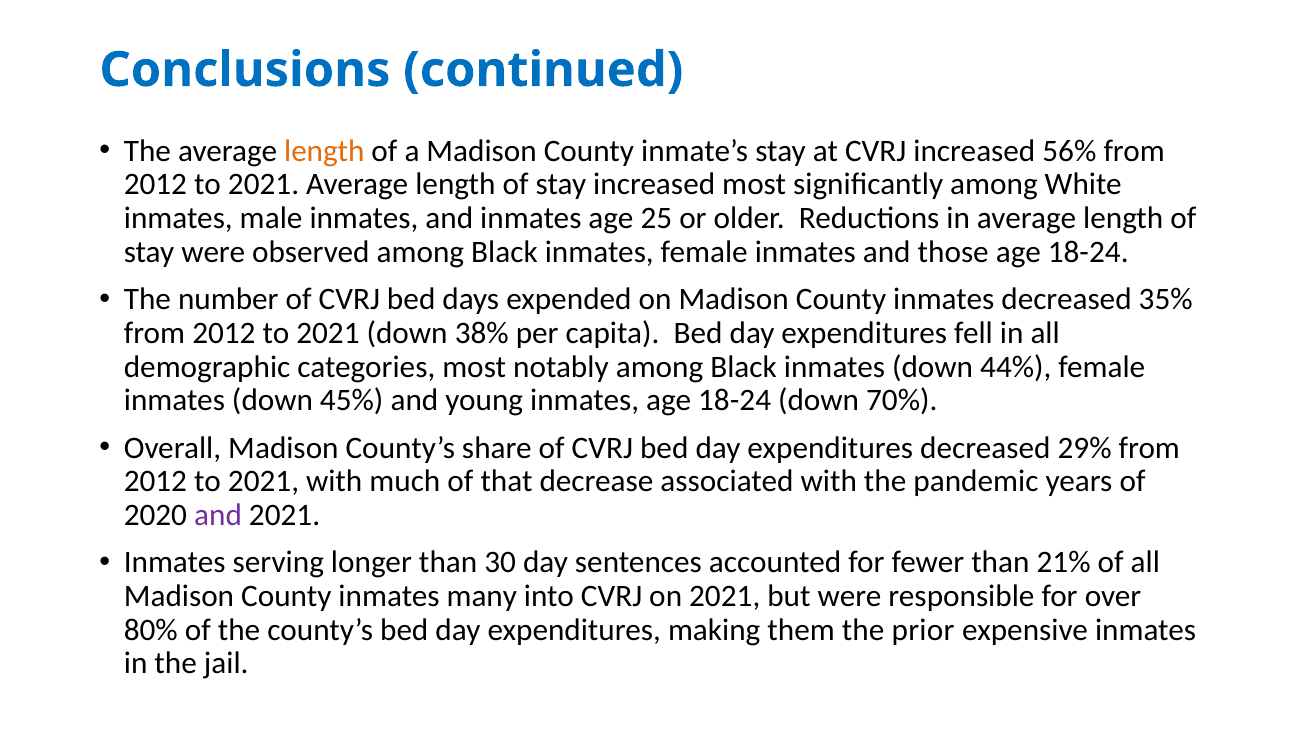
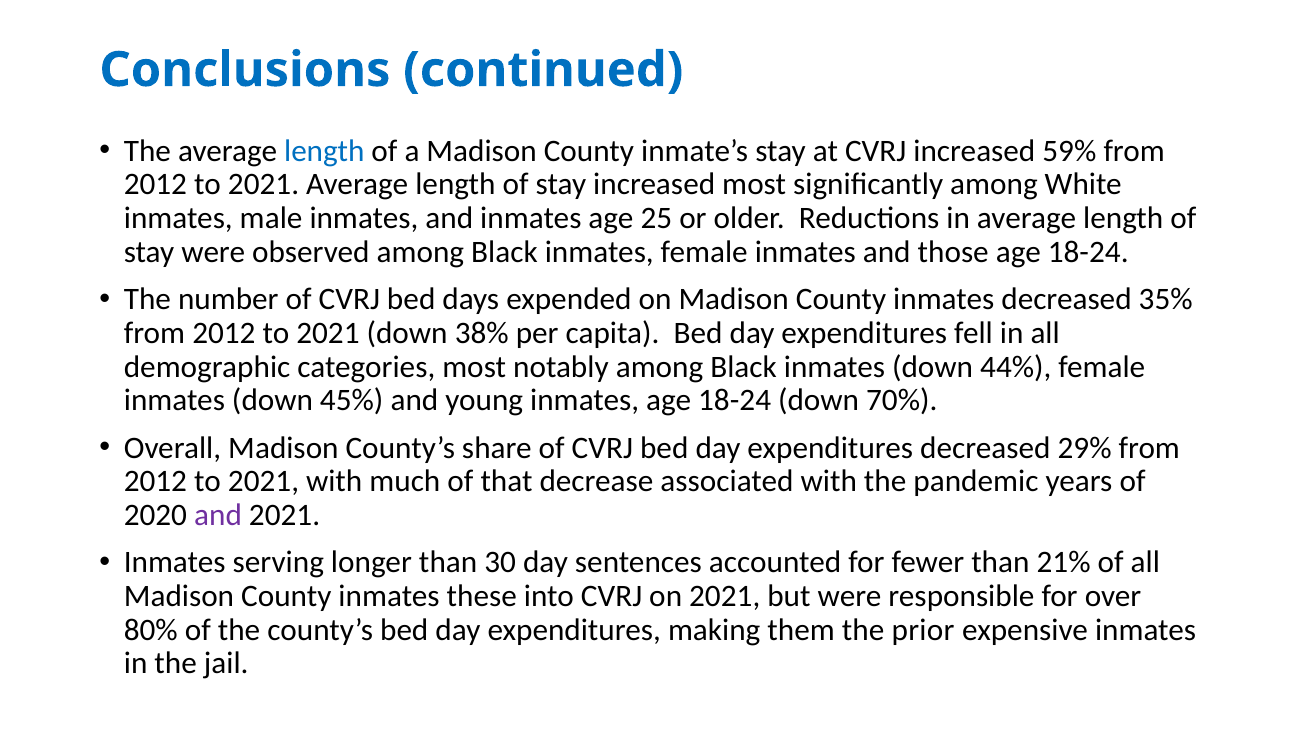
length colour: orange -> blue (324, 151)
56%: 56% -> 59% (1069, 151)
many: many -> these (482, 597)
